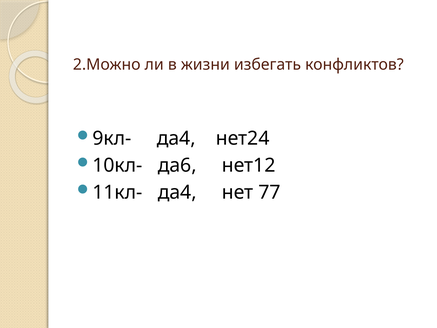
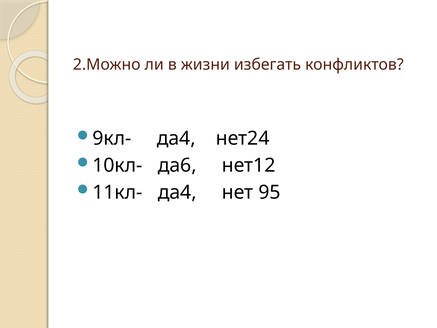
77: 77 -> 95 (269, 192)
